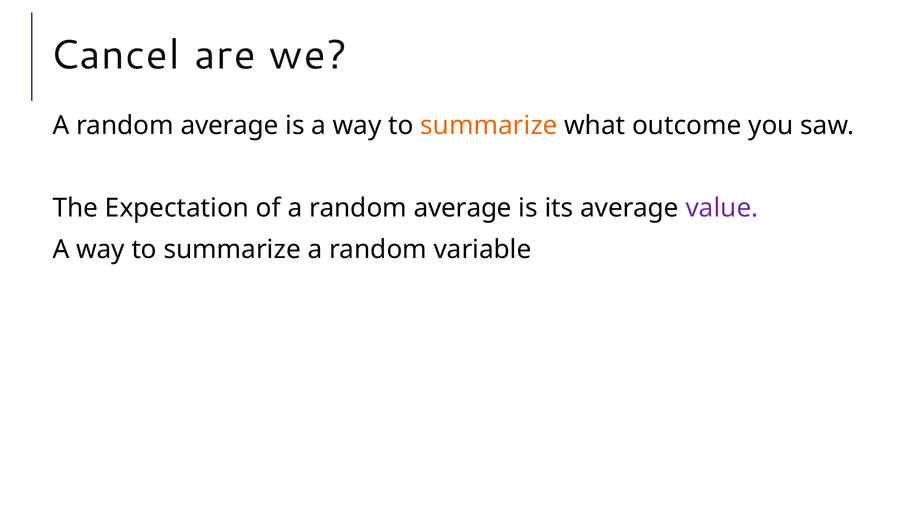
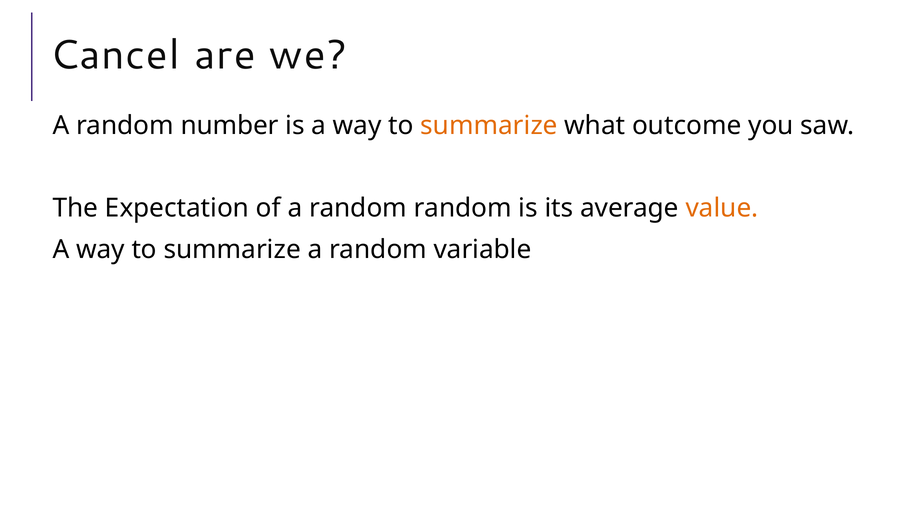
average: average -> number (230, 125)
of a random average: average -> random (463, 208)
value colour: purple -> orange (722, 208)
